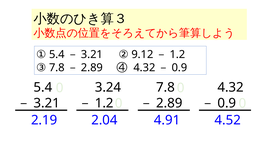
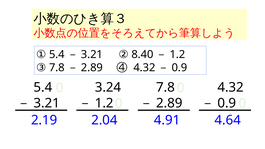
9.12: 9.12 -> 8.40 (142, 55)
4.52: 4.52 -> 4.64 (228, 120)
